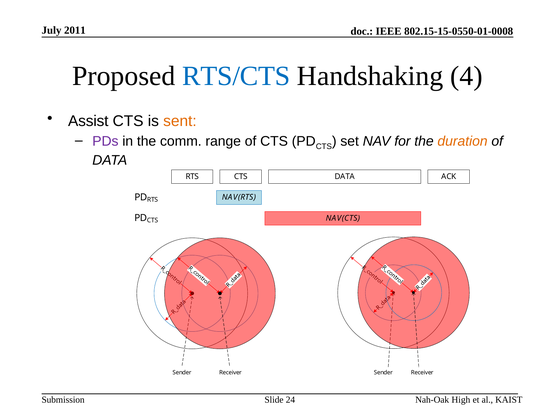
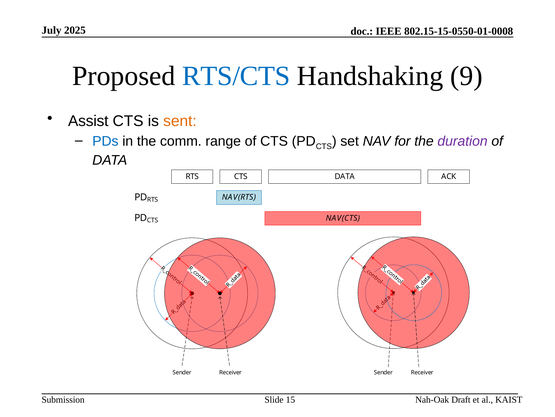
2011: 2011 -> 2025 (75, 30)
4: 4 -> 9 (466, 76)
PDs colour: purple -> blue (105, 141)
duration colour: orange -> purple (463, 141)
High: High -> Draft (461, 399)
24: 24 -> 15 (290, 399)
